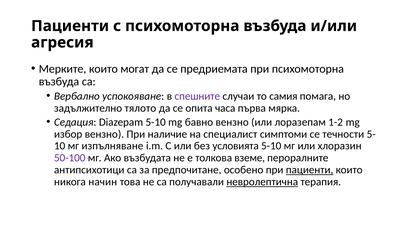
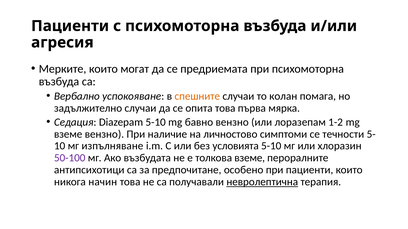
спешните colour: purple -> orange (197, 96)
самия: самия -> колан (283, 96)
задължително тялото: тялото -> случаи (140, 108)
опита часа: часа -> това (225, 108)
избор: избор -> вземе (68, 134)
специалист: специалист -> личностово (230, 134)
пациенти underline: present -> none (310, 170)
